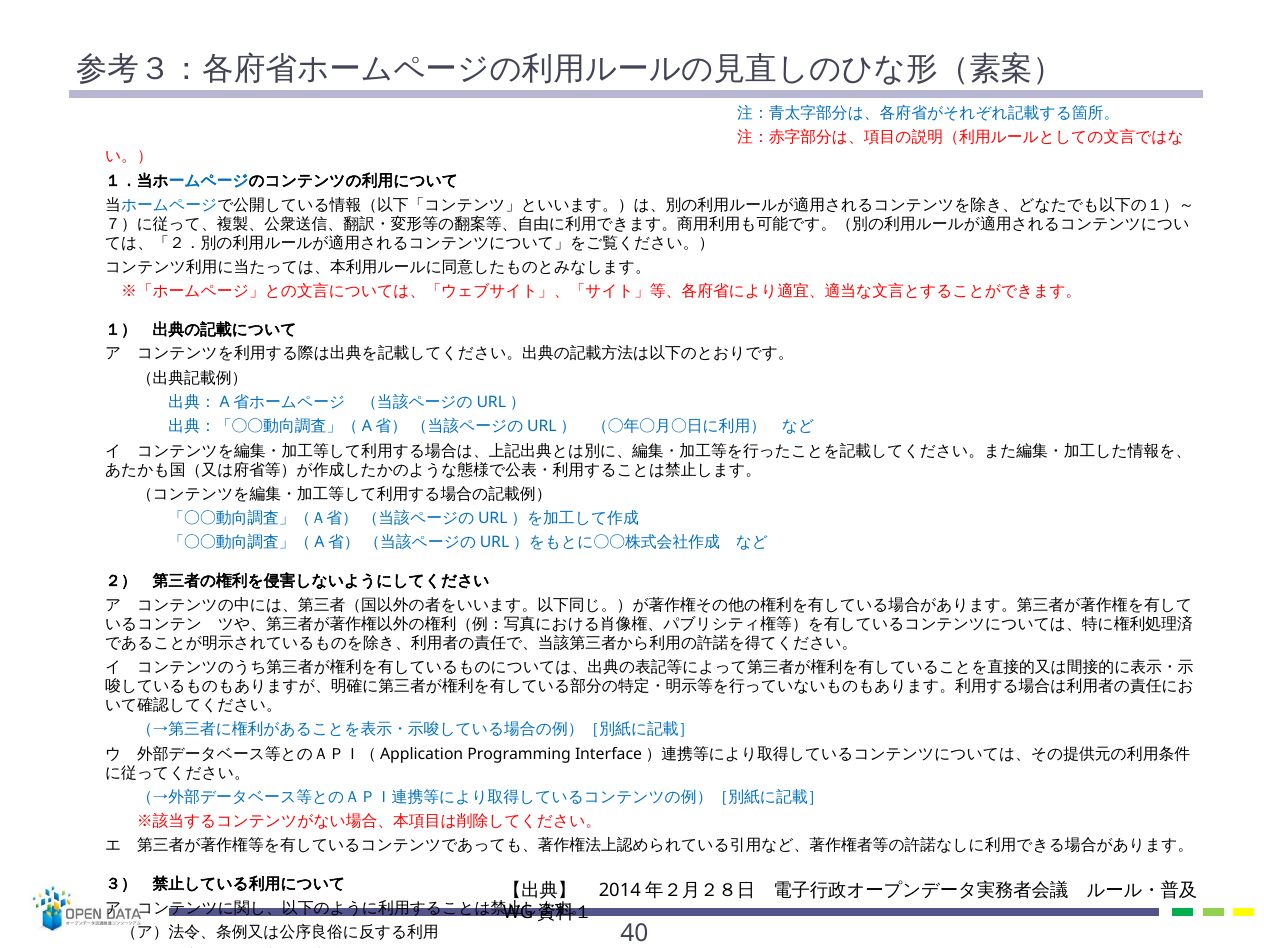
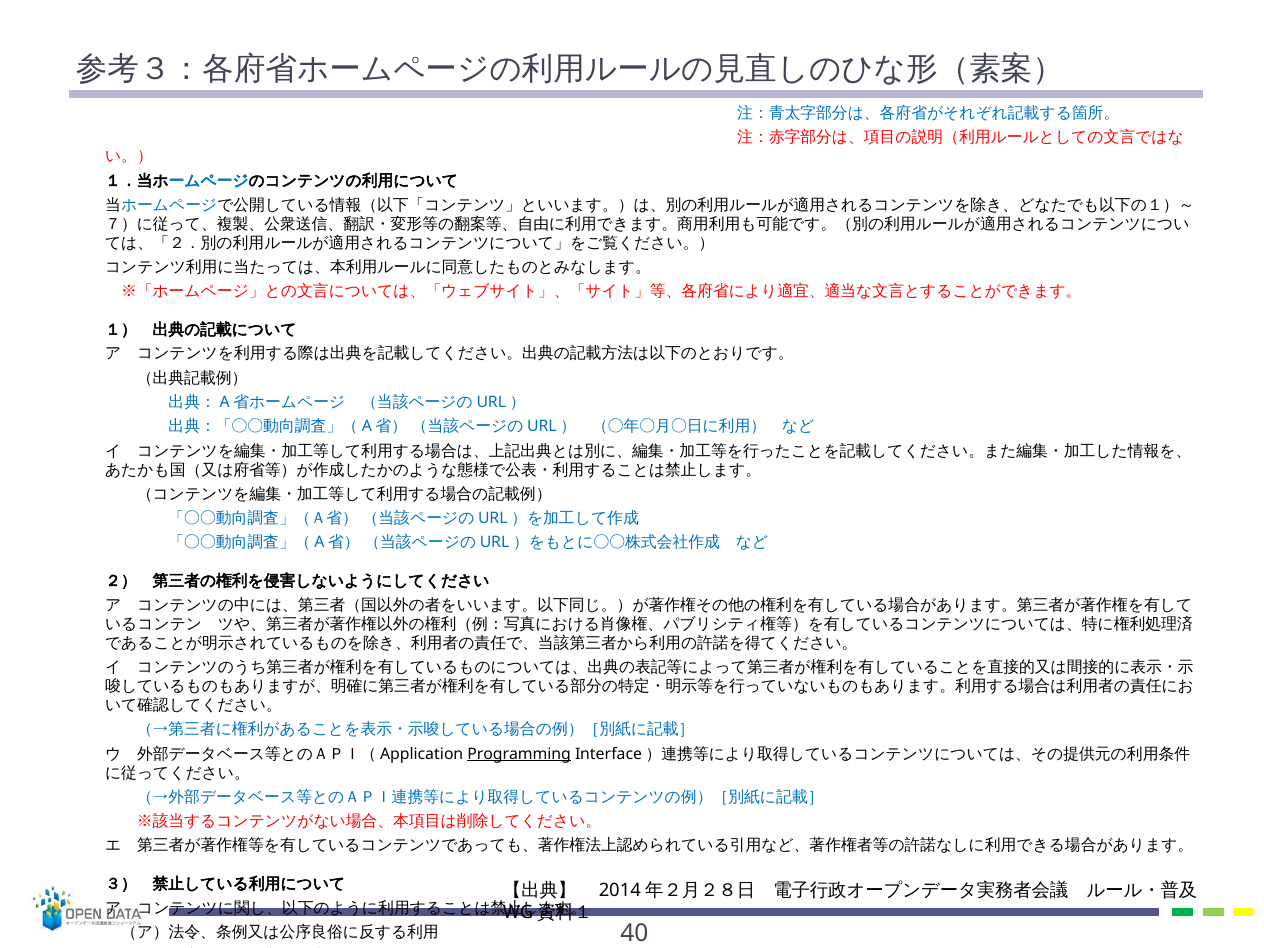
Programming underline: none -> present (519, 754)
